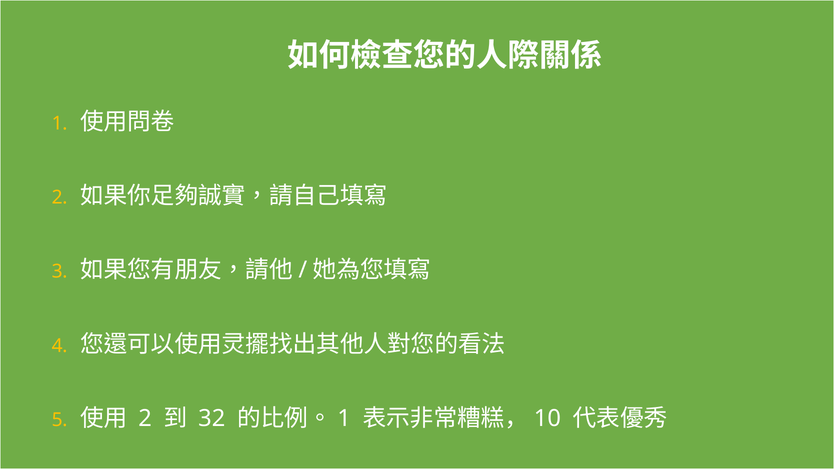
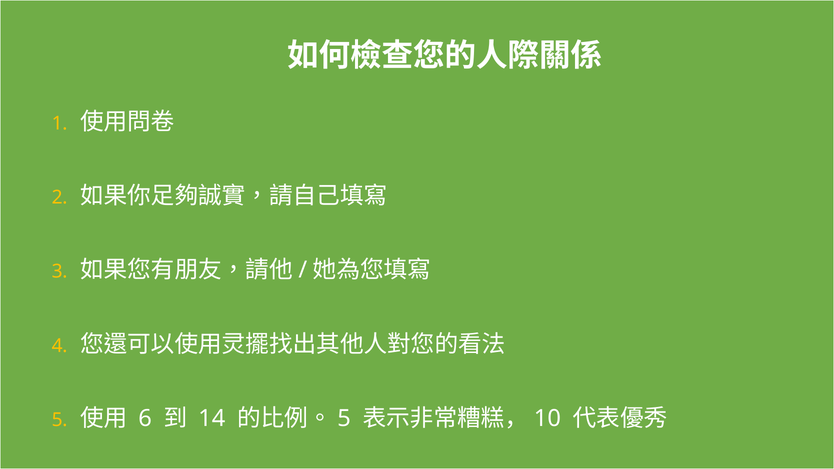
2: 2 -> 6 (145, 418)
32: 32 -> 14 (212, 418)
1: 1 -> 5 (344, 418)
